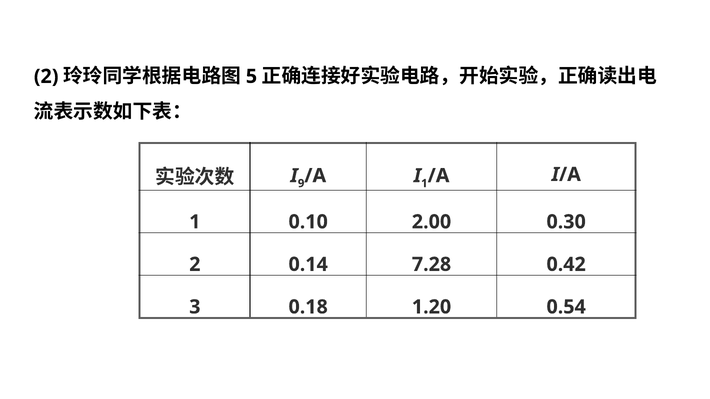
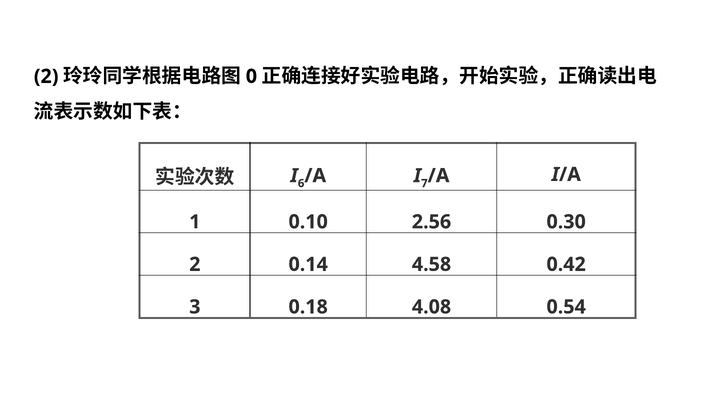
5: 5 -> 0 (251, 76)
9: 9 -> 6 (301, 184)
1: 1 -> 7 (424, 184)
2.00: 2.00 -> 2.56 (432, 222)
7.28: 7.28 -> 4.58 (432, 265)
1.20: 1.20 -> 4.08 (432, 307)
